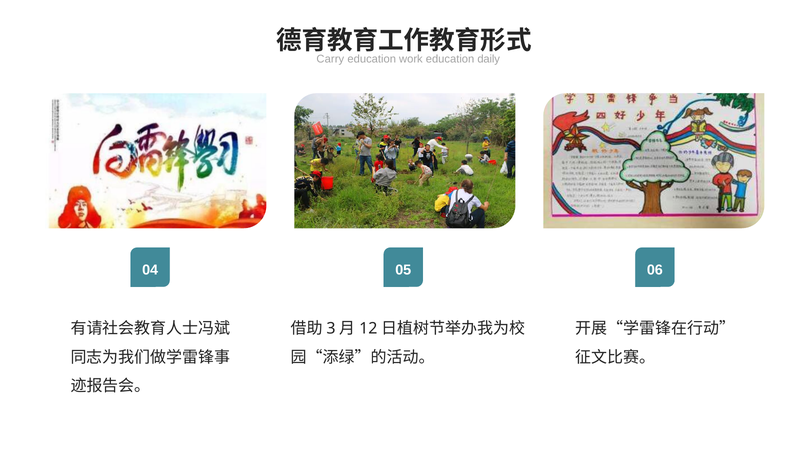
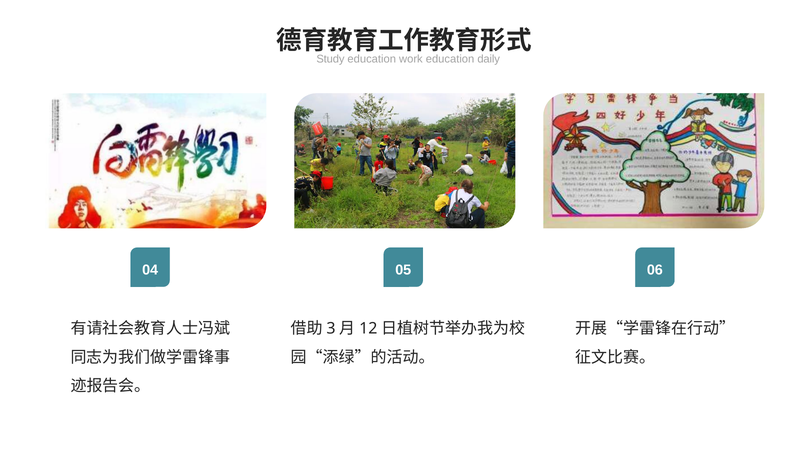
Carry: Carry -> Study (330, 59)
